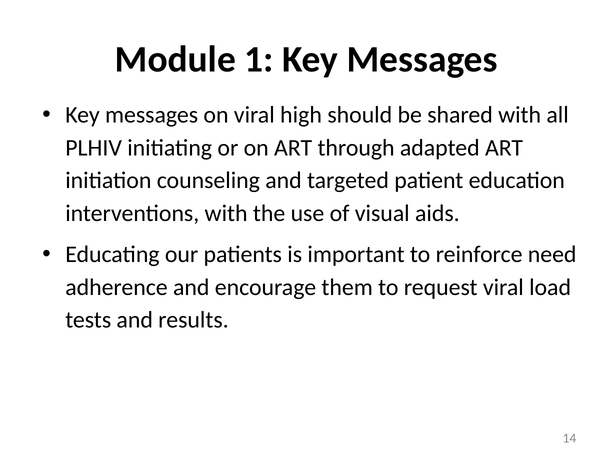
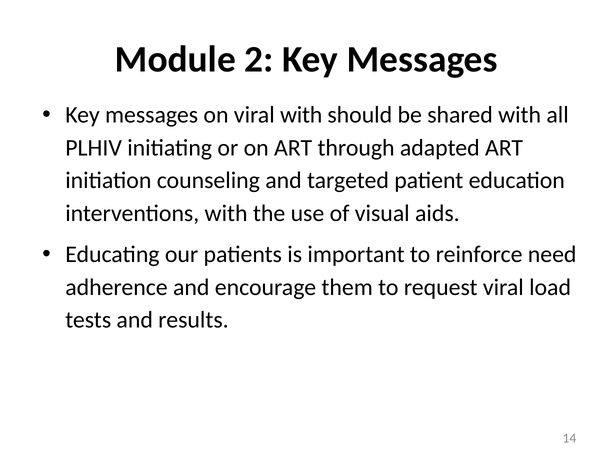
1: 1 -> 2 (259, 59)
viral high: high -> with (301, 115)
